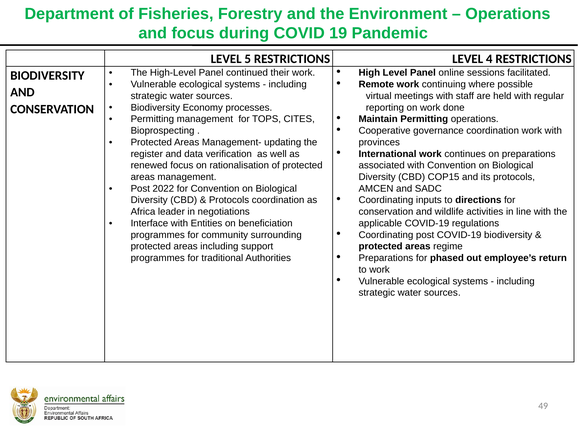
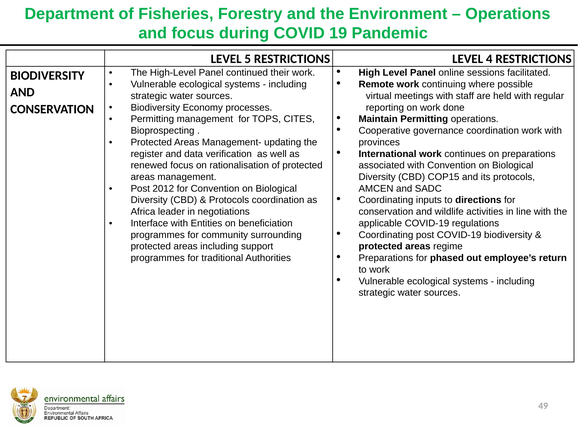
2022: 2022 -> 2012 (163, 189)
